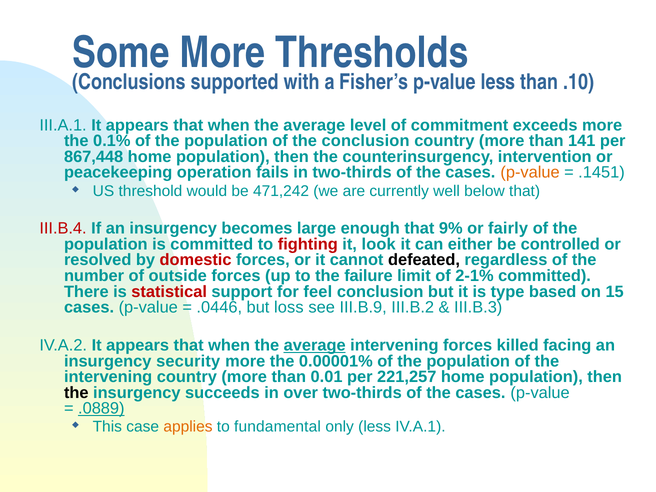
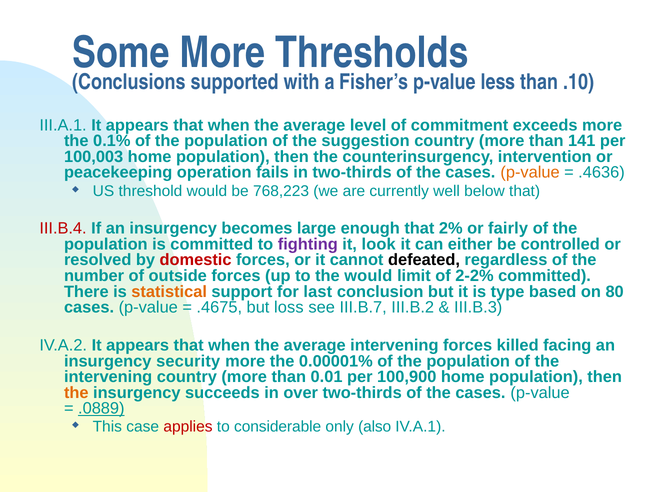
the conclusion: conclusion -> suggestion (366, 141)
867,448: 867,448 -> 100,003 (94, 157)
.1451: .1451 -> .4636 (601, 173)
471,242: 471,242 -> 768,223 (281, 191)
9%: 9% -> 2% (451, 229)
fighting colour: red -> purple (308, 244)
the failure: failure -> would (368, 276)
2-1%: 2-1% -> 2-2% (474, 276)
statistical colour: red -> orange (169, 292)
feel: feel -> last (318, 292)
15: 15 -> 80 (615, 292)
.0446: .0446 -> .4675 (219, 307)
III.B.9: III.B.9 -> III.B.7 (363, 307)
average underline: present -> none (315, 345)
221,257: 221,257 -> 100,900 (407, 377)
the colour: black -> orange (76, 393)
applies colour: orange -> red (188, 427)
fundamental: fundamental -> considerable (278, 427)
only less: less -> also (375, 427)
